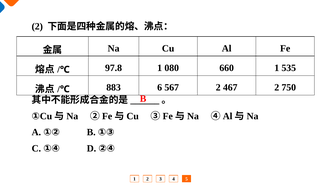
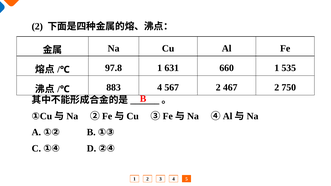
080: 080 -> 631 (172, 68)
883 6: 6 -> 4 (160, 88)
